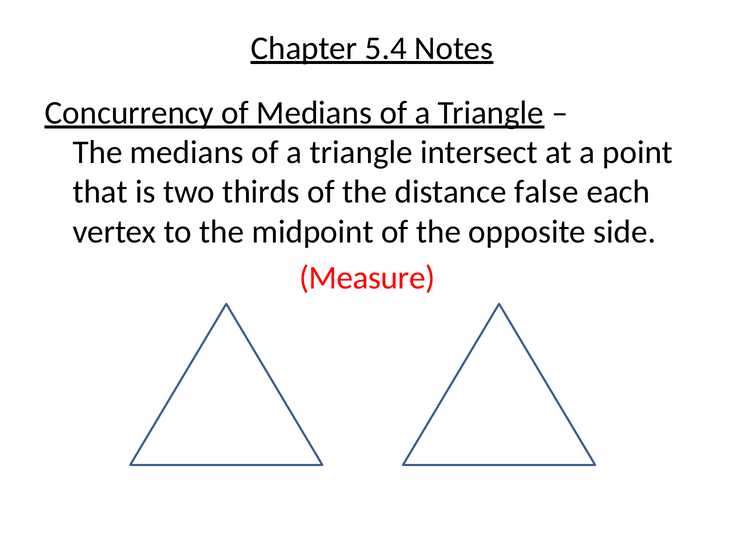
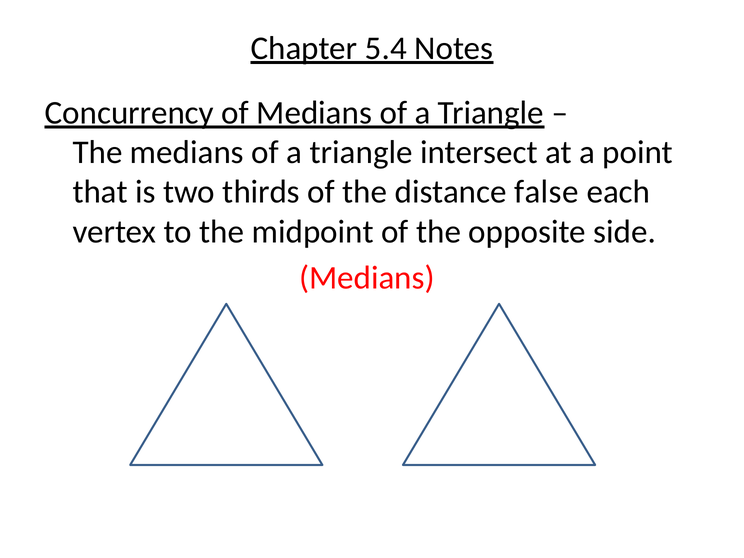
Measure: Measure -> Medians (367, 278)
